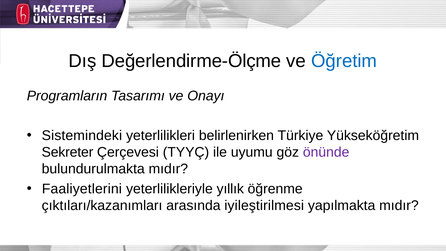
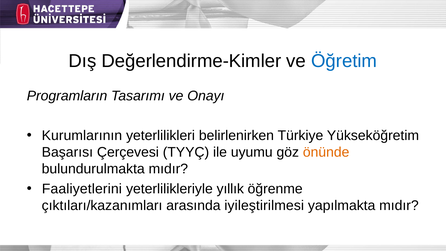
Değerlendirme-Ölçme: Değerlendirme-Ölçme -> Değerlendirme-Kimler (191, 61)
Sistemindeki: Sistemindeki -> Kurumlarının (82, 136)
Sekreter: Sekreter -> Başarısı (67, 152)
önünde colour: purple -> orange (326, 152)
